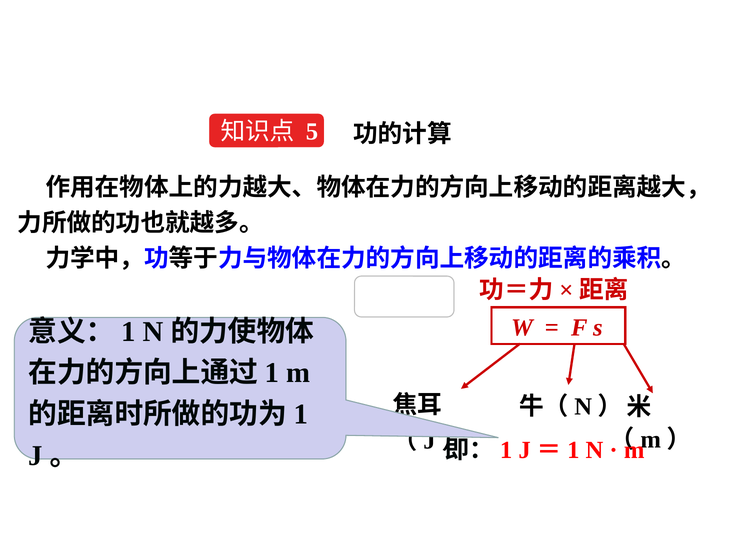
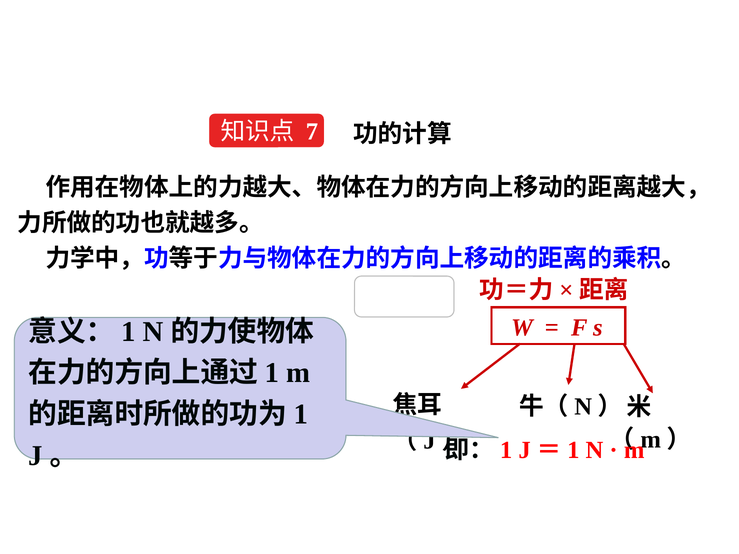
5: 5 -> 7 (312, 131)
